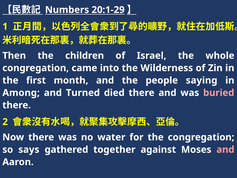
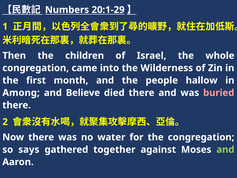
saying: saying -> hallow (202, 80)
Turned: Turned -> Believe (83, 93)
and colour: pink -> light green (225, 149)
